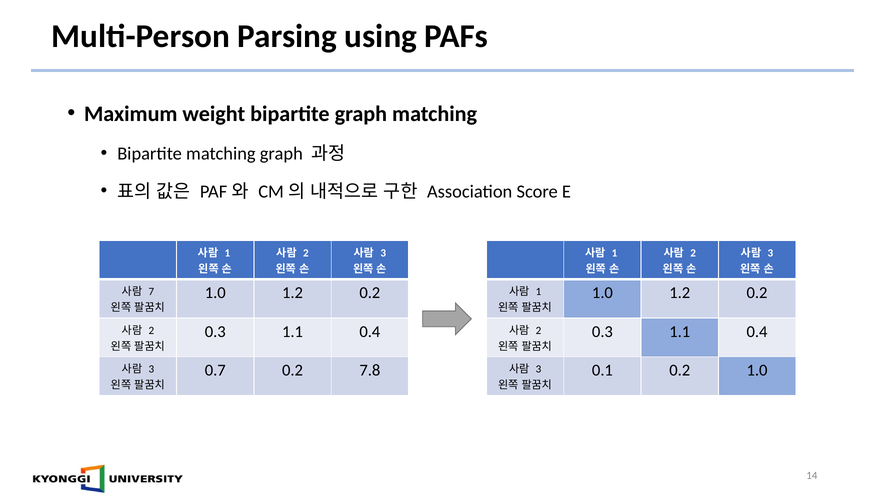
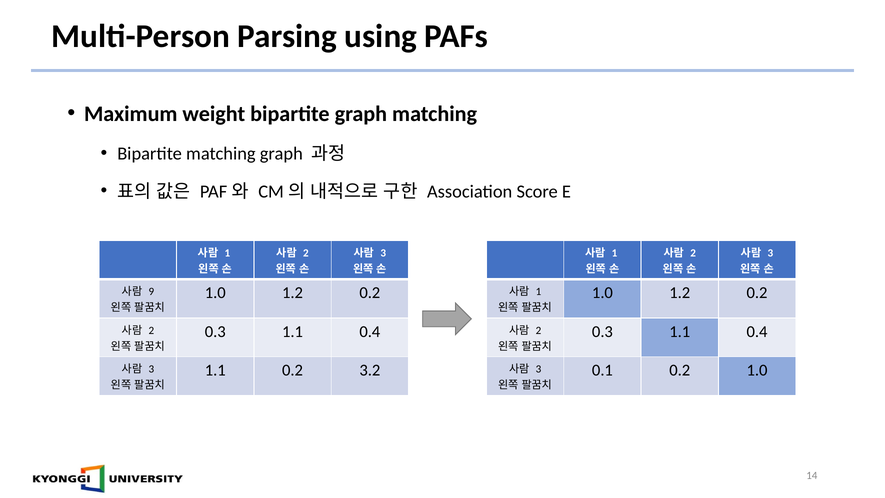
7: 7 -> 9 (151, 292)
0.7: 0.7 -> 1.1 (215, 370)
7.8: 7.8 -> 3.2 (370, 370)
